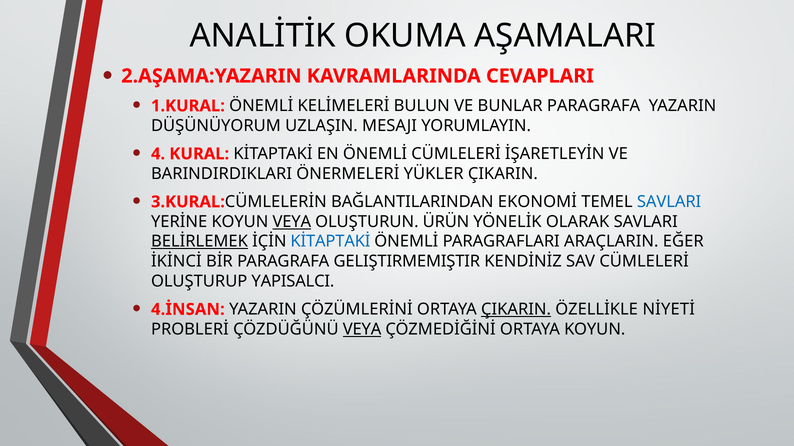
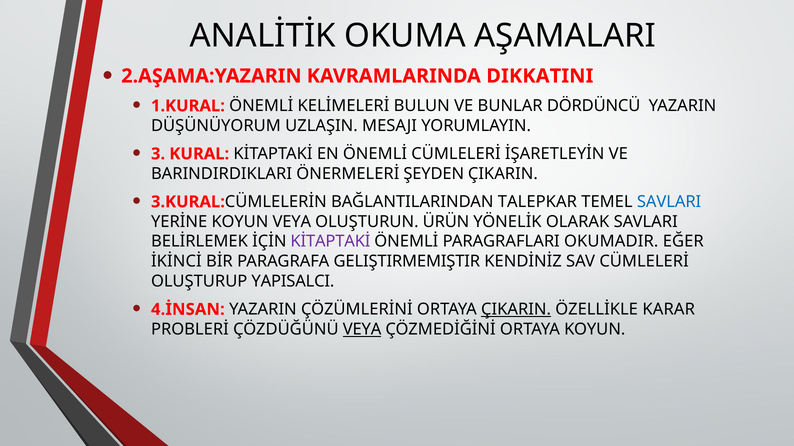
CEVAPLARI: CEVAPLARI -> DIKKATINI (540, 76)
BUNLAR PARAGRAFA: PARAGRAFA -> DÖRDÜNCÜ (594, 106)
4: 4 -> 3 (158, 154)
YÜKLER: YÜKLER -> ŞEYDEN (434, 174)
EKONOMİ: EKONOMİ -> TALEPKAR (537, 202)
VEYA underline: present -> none (292, 222)
BELİRLEMEK underline: present -> none (199, 242)
KİTAPTAKİ colour: blue -> purple (330, 242)
ARAÇLARIN: ARAÇLARIN -> OKUMADIR (611, 242)
NİYETİ: NİYETİ -> KARAR (669, 310)
